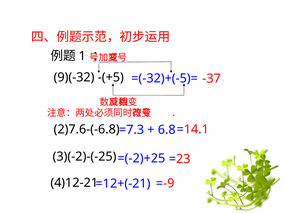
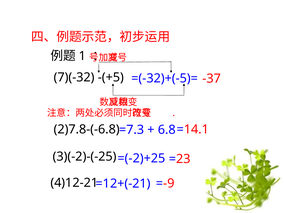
9)(-32: 9)(-32 -> 7)(-32 (74, 77)
2)7.6-(-6.8: 2)7.6-(-6.8 -> 2)7.8-(-6.8 (87, 129)
